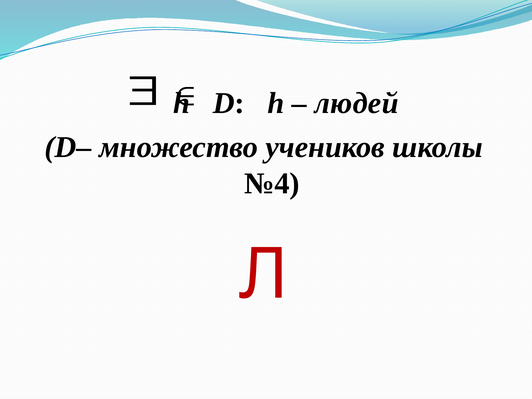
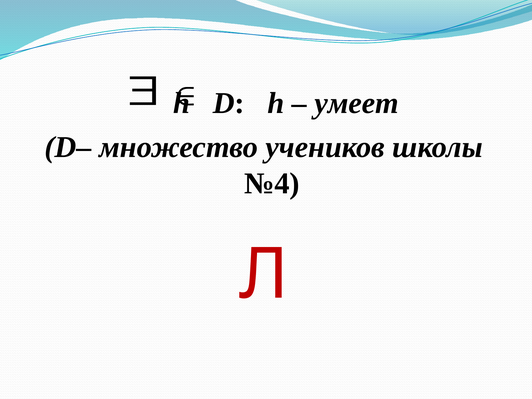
людей: людей -> умеет (357, 103)
